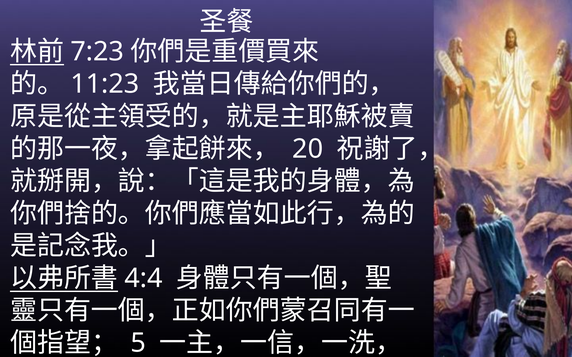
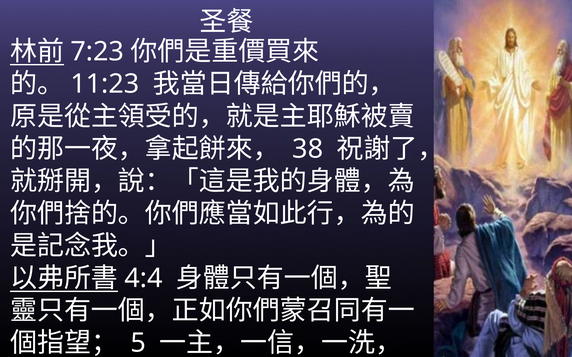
20: 20 -> 38 (308, 149)
